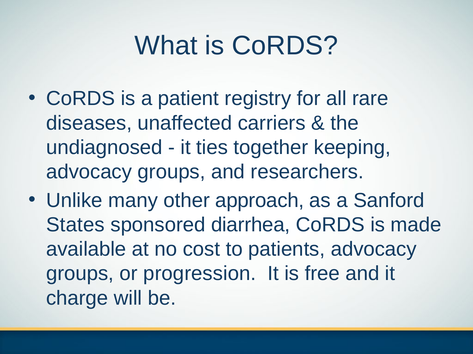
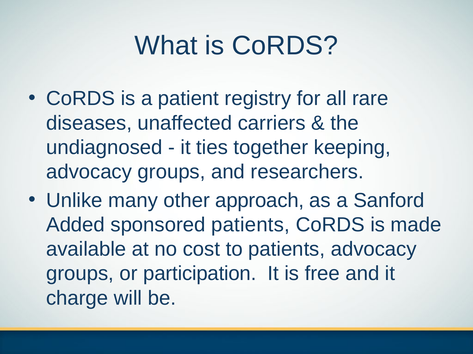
States: States -> Added (76, 225)
sponsored diarrhea: diarrhea -> patients (250, 225)
progression: progression -> participation (200, 274)
